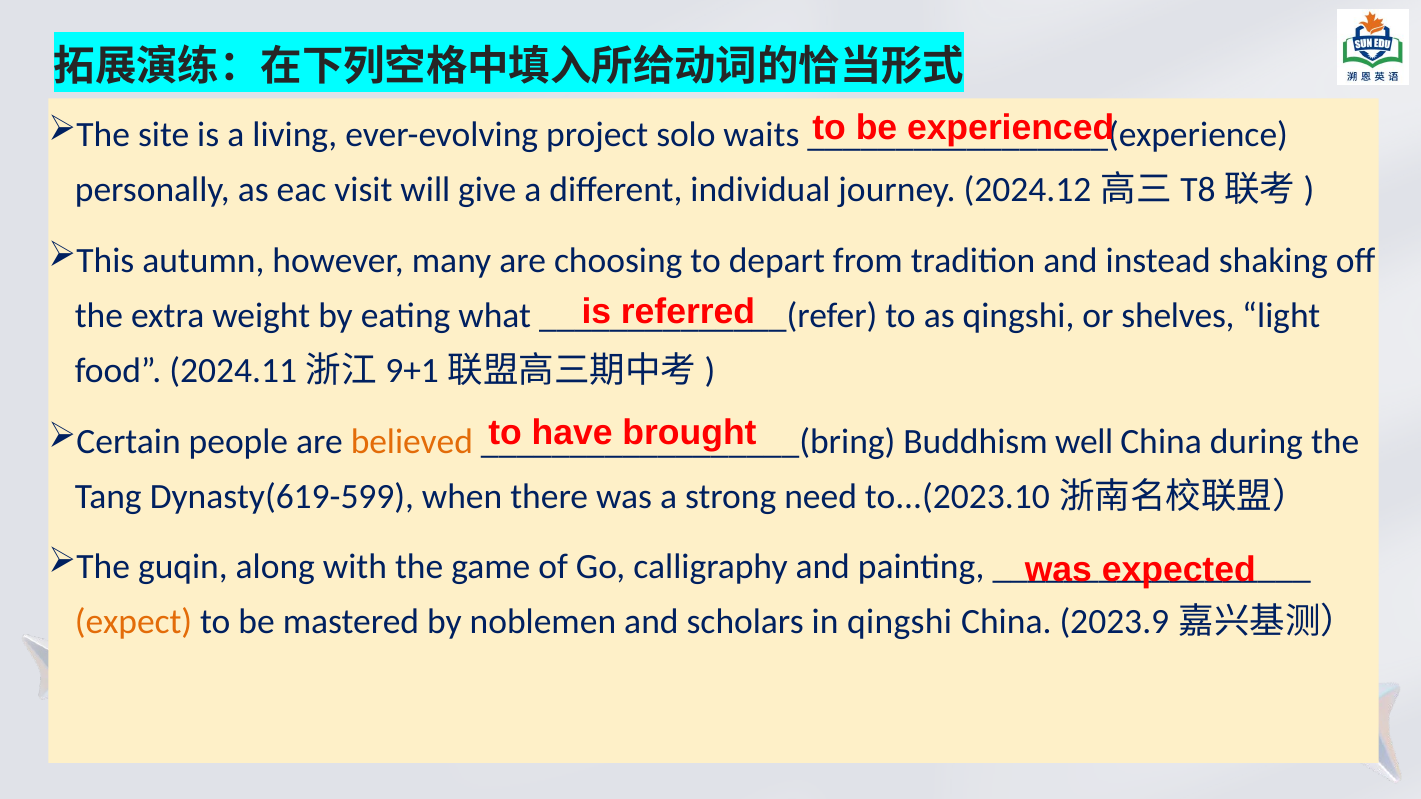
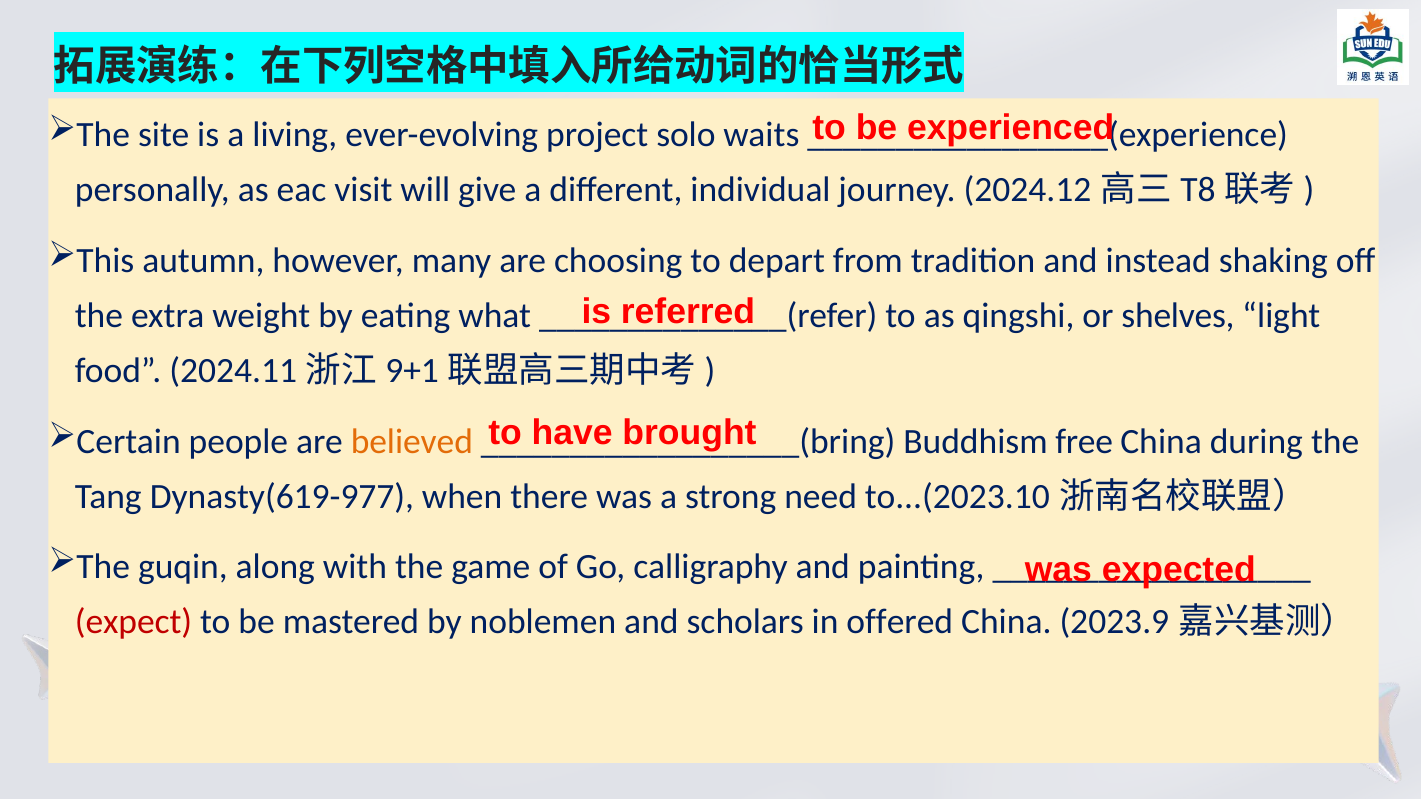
well: well -> free (1084, 441)
Dynasty(619-599: Dynasty(619-599 -> Dynasty(619-977 (282, 497)
expect colour: orange -> red (133, 622)
in qingshi: qingshi -> offered (900, 622)
